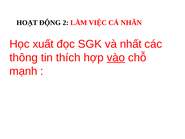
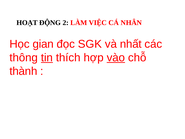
xuất: xuất -> gian (43, 44)
tin underline: none -> present (47, 57)
mạnh: mạnh -> thành (23, 71)
